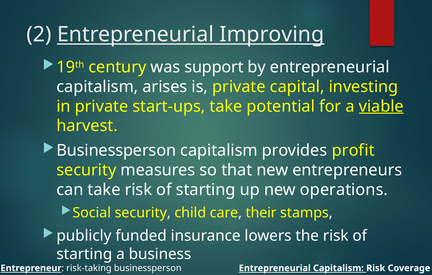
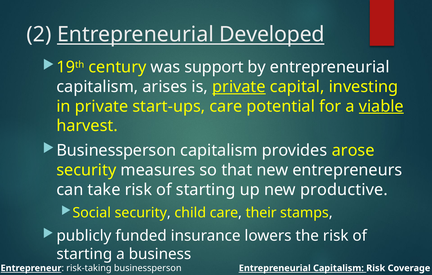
Improving: Improving -> Developed (272, 34)
private underline: none -> present (239, 87)
start-ups take: take -> care (226, 106)
profit: profit -> arose (353, 150)
operations: operations -> productive (344, 189)
